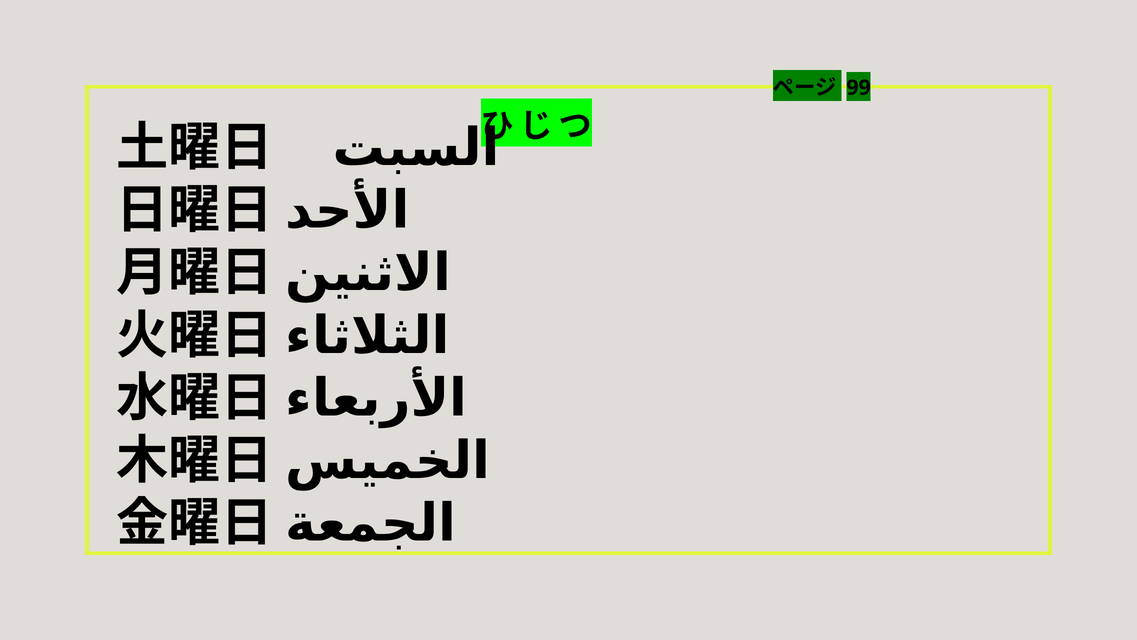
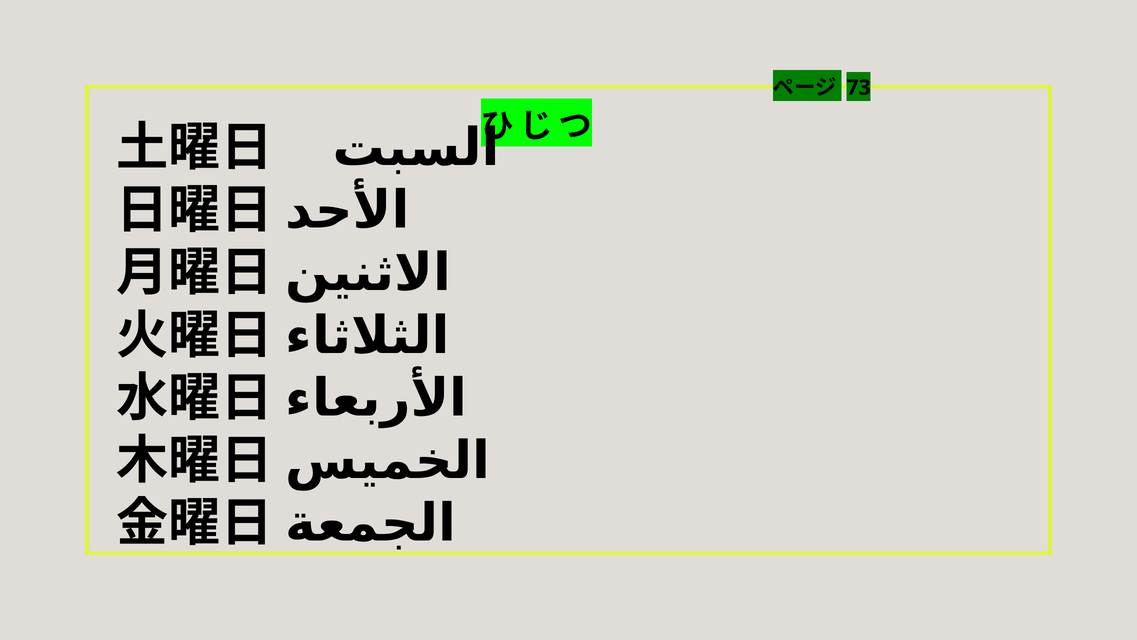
99: 99 -> 73 (859, 88)
